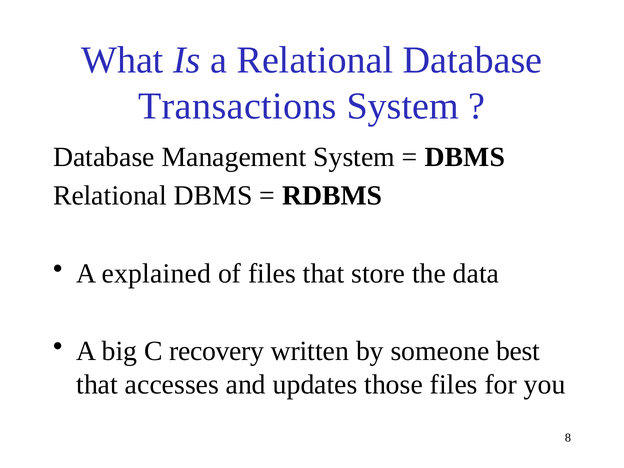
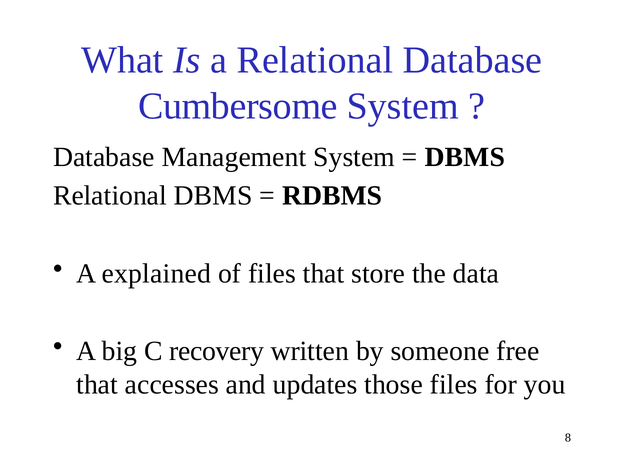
Transactions: Transactions -> Cumbersome (238, 106)
best: best -> free (518, 351)
